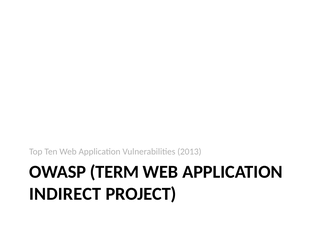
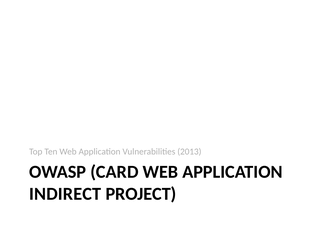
TERM: TERM -> CARD (114, 172)
